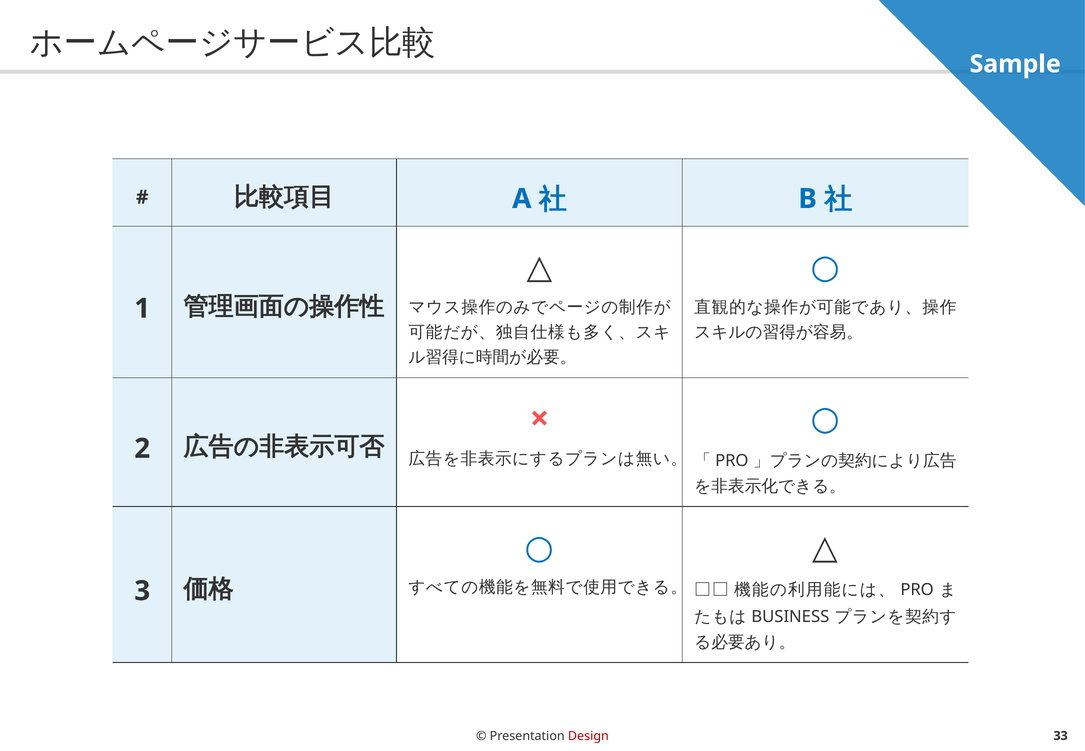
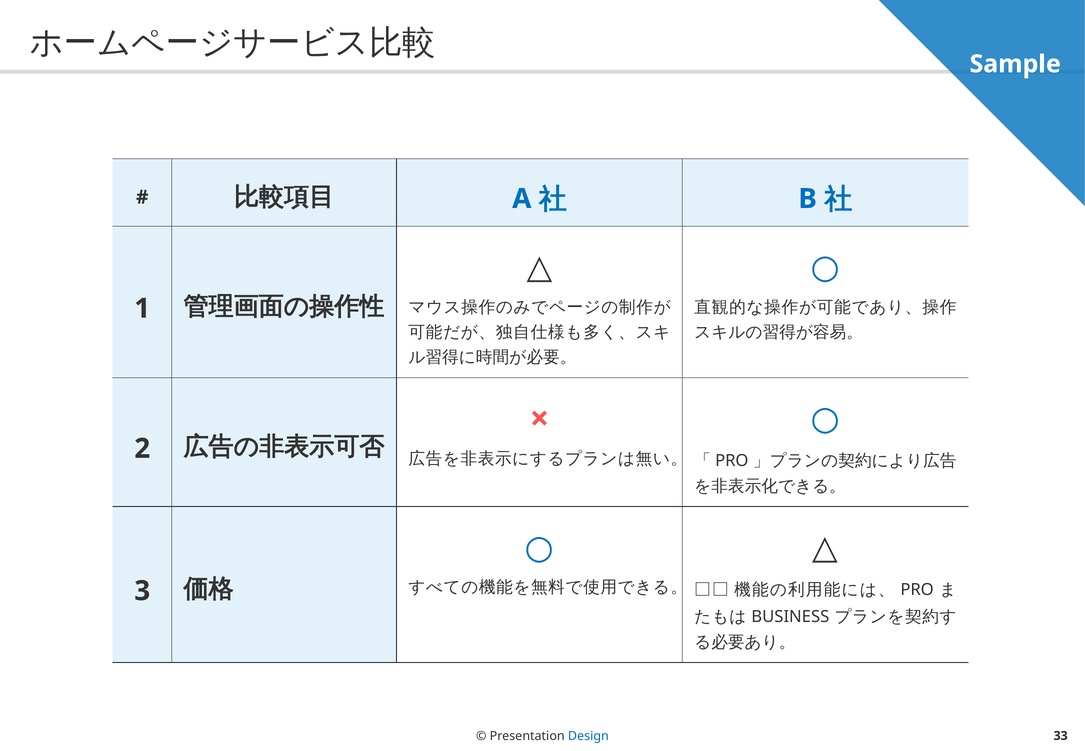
Design colour: red -> blue (588, 736)
